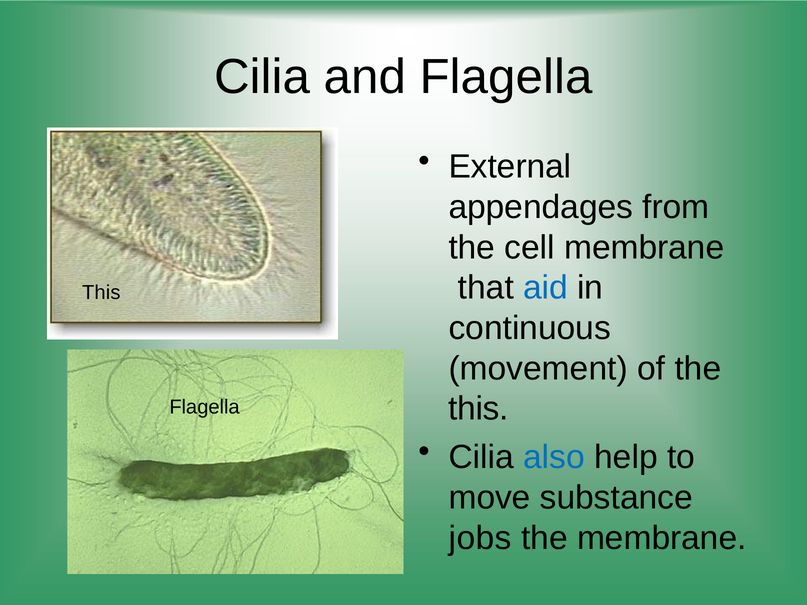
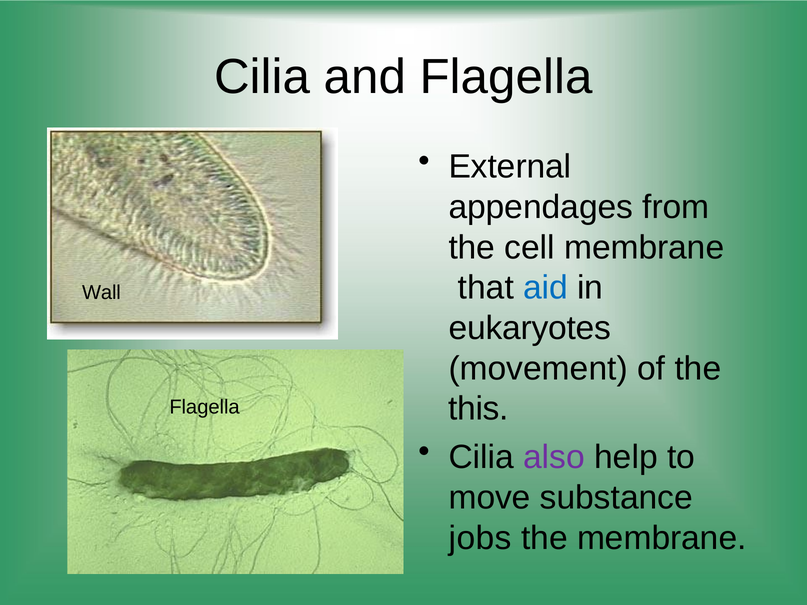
This: This -> Wall (101, 293)
continuous: continuous -> eukaryotes (530, 328)
also colour: blue -> purple (554, 457)
